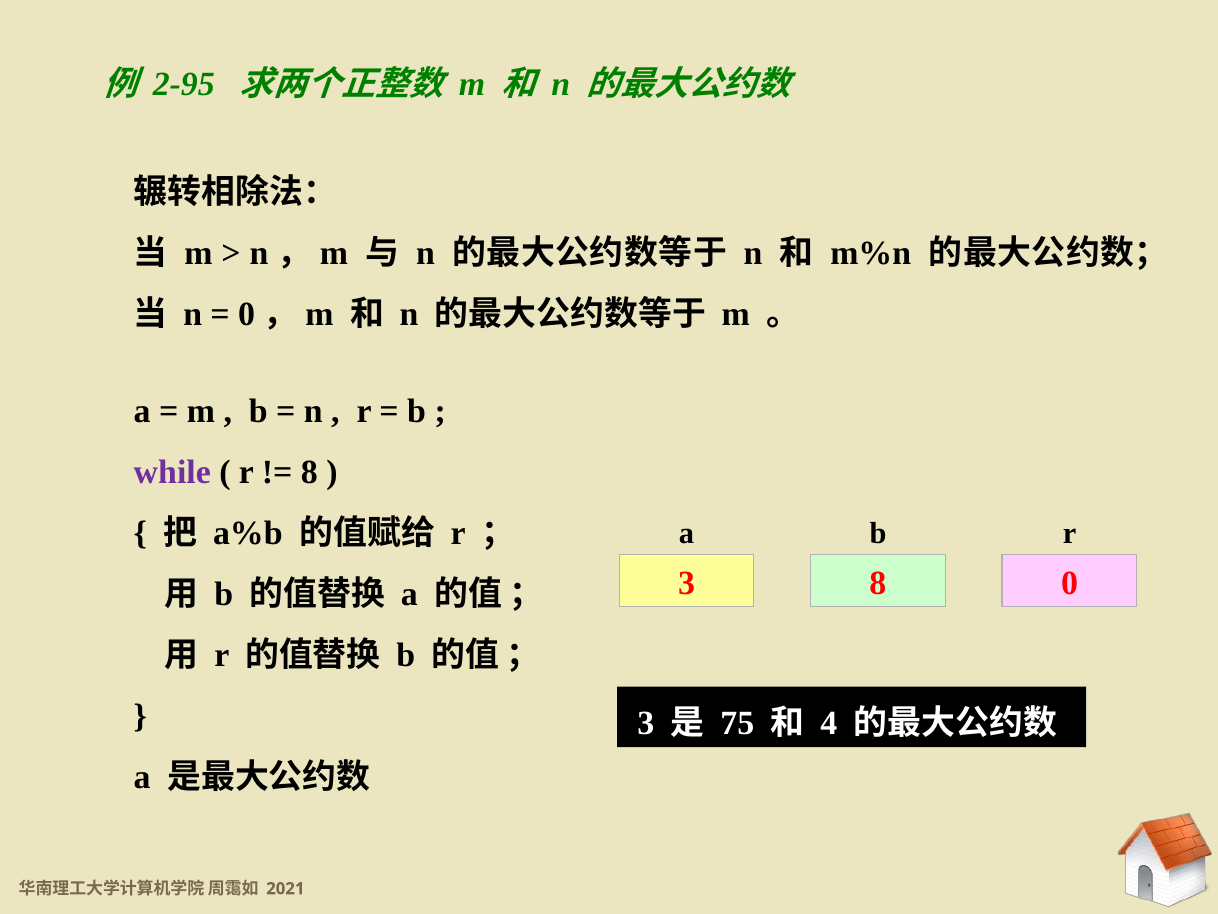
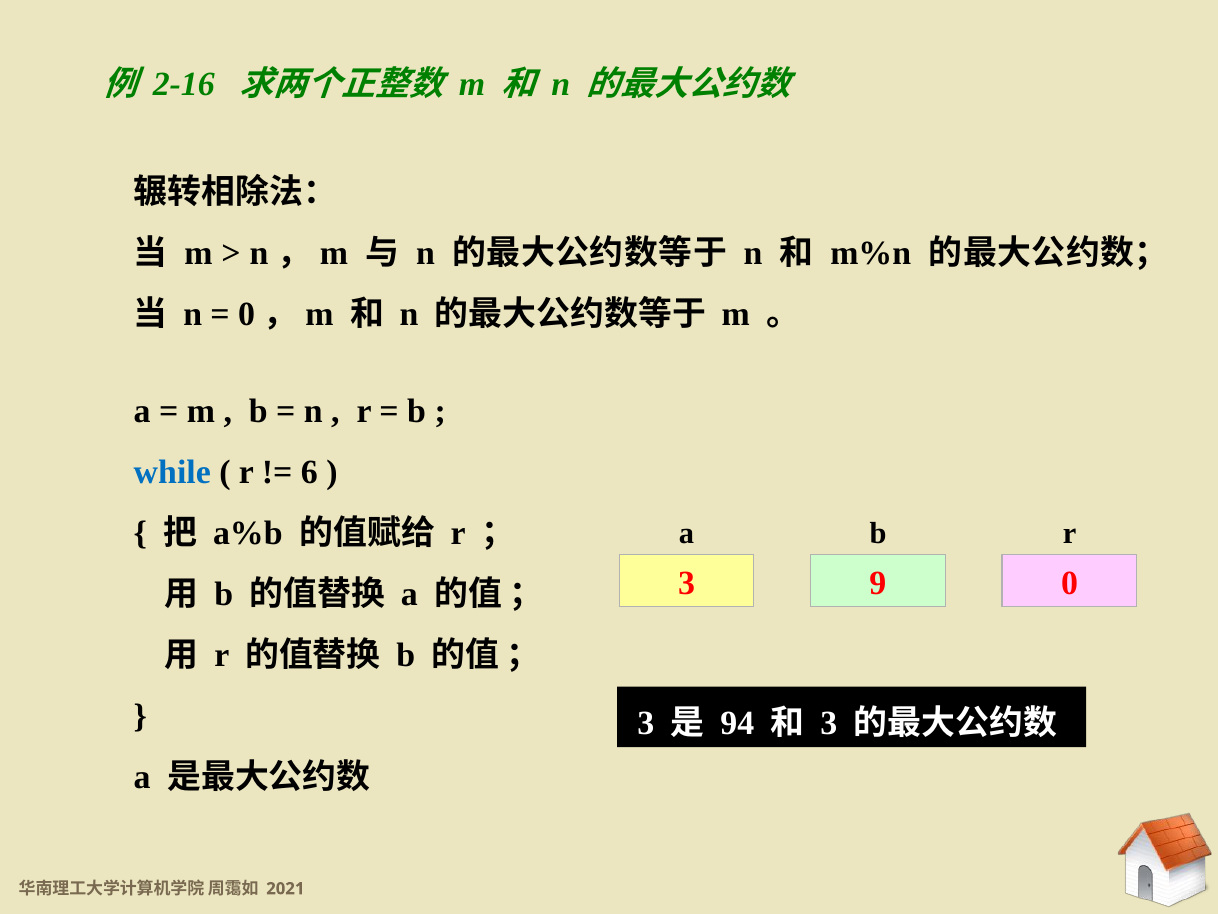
2-95: 2-95 -> 2-16 (184, 84)
while colour: purple -> blue (172, 472)
8: 8 -> 6 (309, 472)
3 8: 8 -> 9 (878, 583)
75: 75 -> 94 (737, 723)
4: 4 -> 3 (829, 723)
